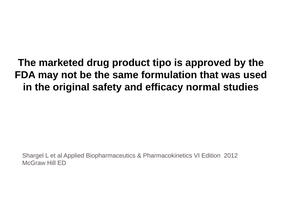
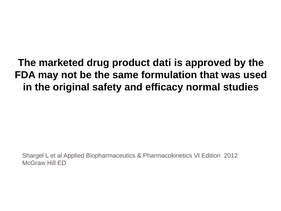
tipo: tipo -> dati (162, 63)
